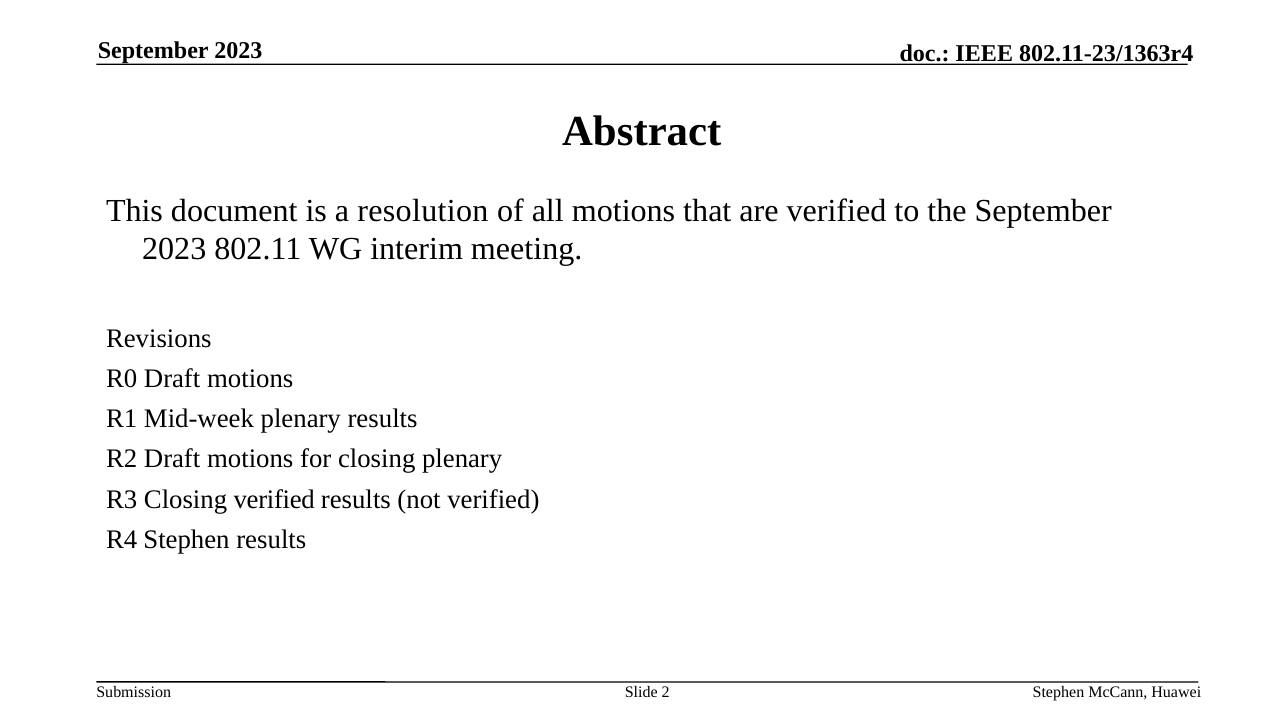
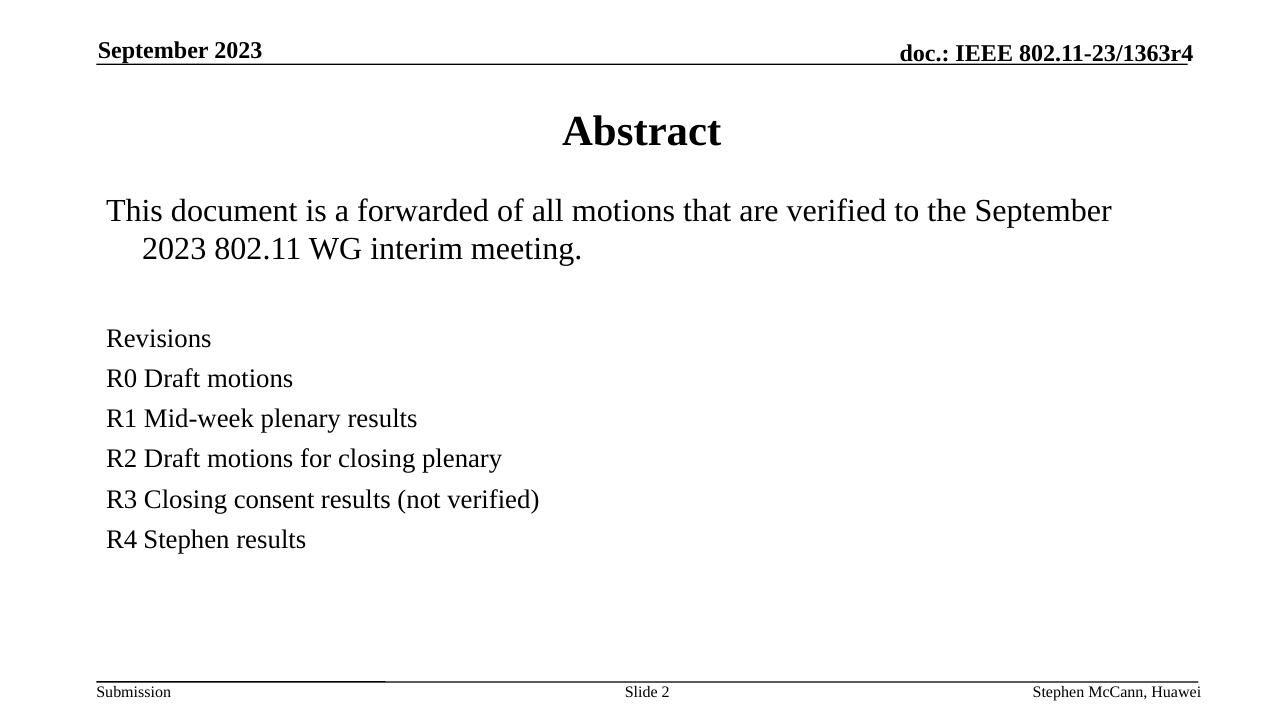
resolution: resolution -> forwarded (423, 211)
Closing verified: verified -> consent (274, 499)
